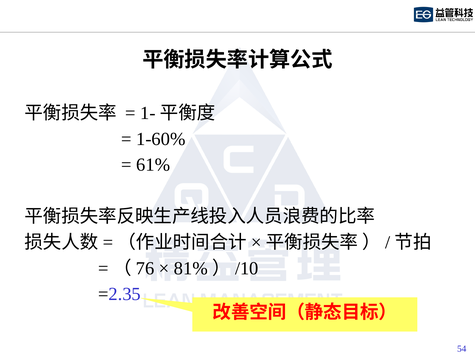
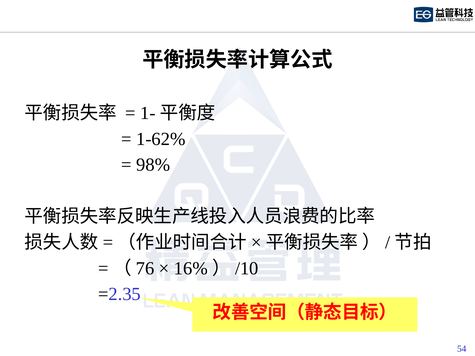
1-60%: 1-60% -> 1-62% (161, 139)
61%: 61% -> 98% (153, 165)
81%: 81% -> 16% (191, 268)
